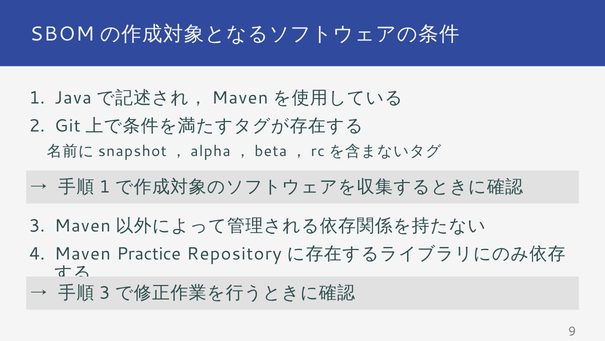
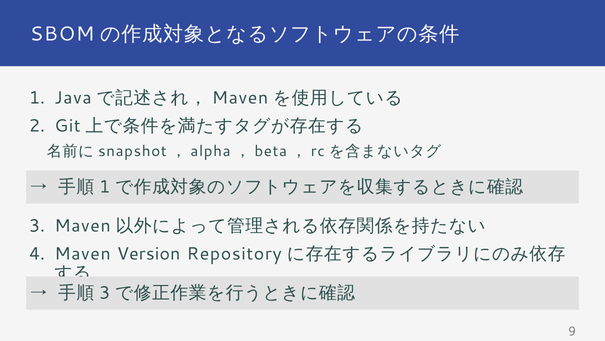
Practice: Practice -> Version (149, 253)
